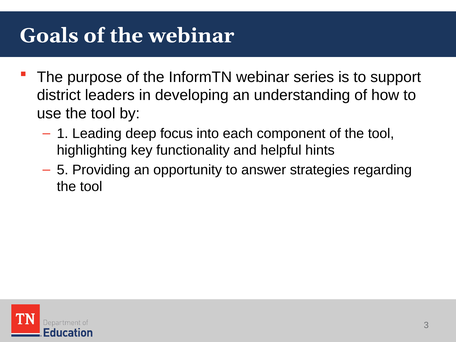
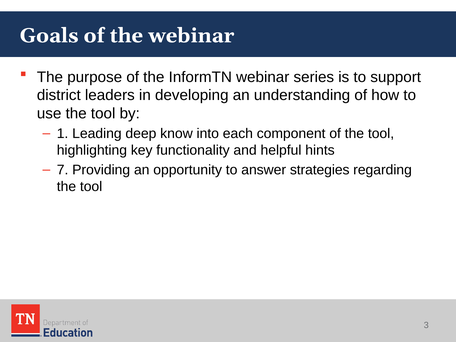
focus: focus -> know (176, 134)
5: 5 -> 7 (63, 170)
